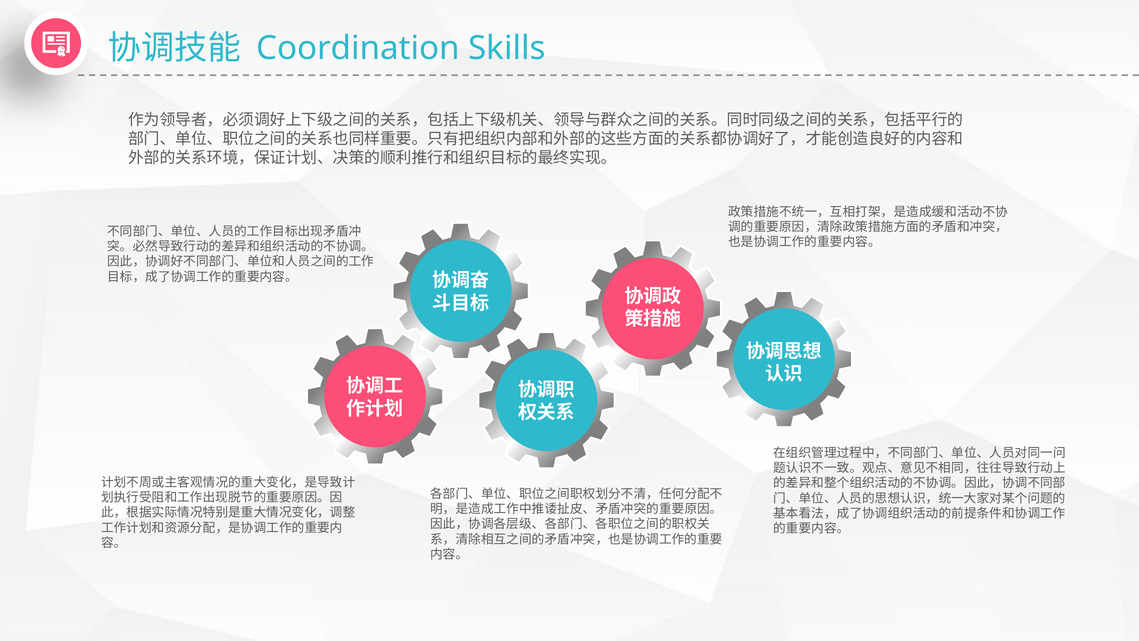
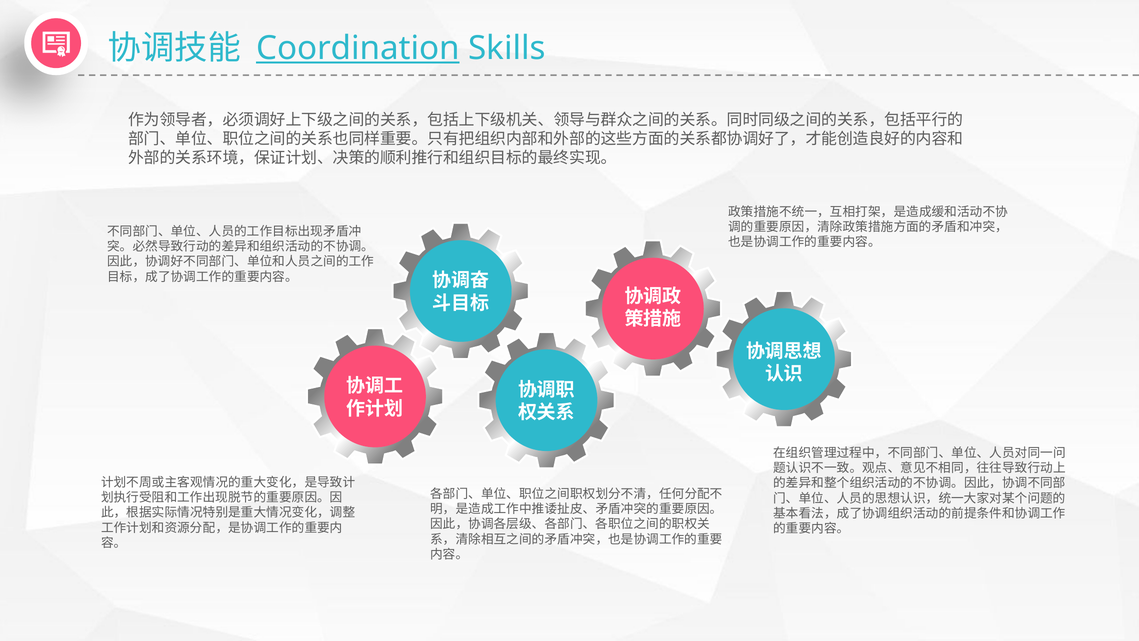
Coordination underline: none -> present (358, 48)
